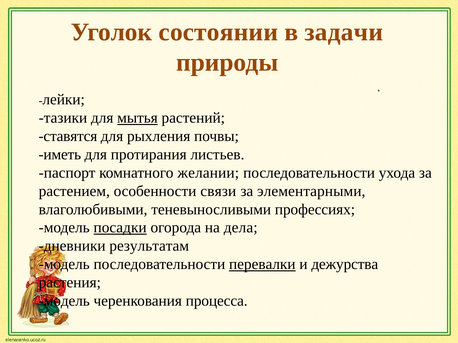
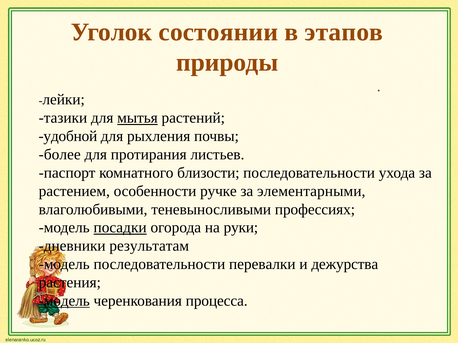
задачи: задачи -> этапов (344, 32)
ставятся: ставятся -> удобной (68, 136)
иметь: иметь -> более (60, 155)
желании: желании -> близости (208, 173)
связи: связи -> ручке (218, 191)
дела: дела -> руки (241, 228)
перевалки underline: present -> none (262, 265)
модель underline: none -> present (64, 301)
